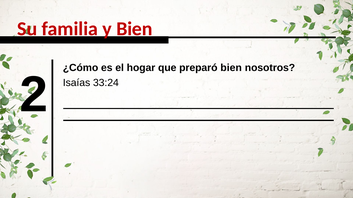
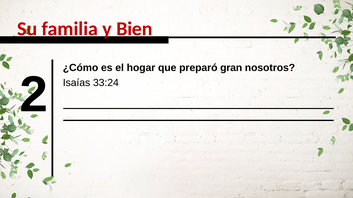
preparó bien: bien -> gran (231, 68)
